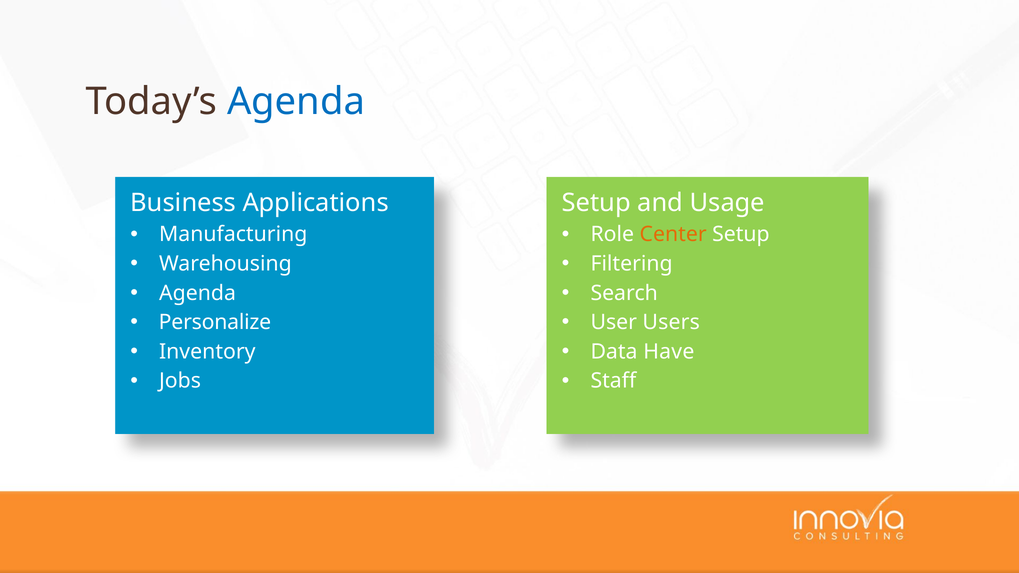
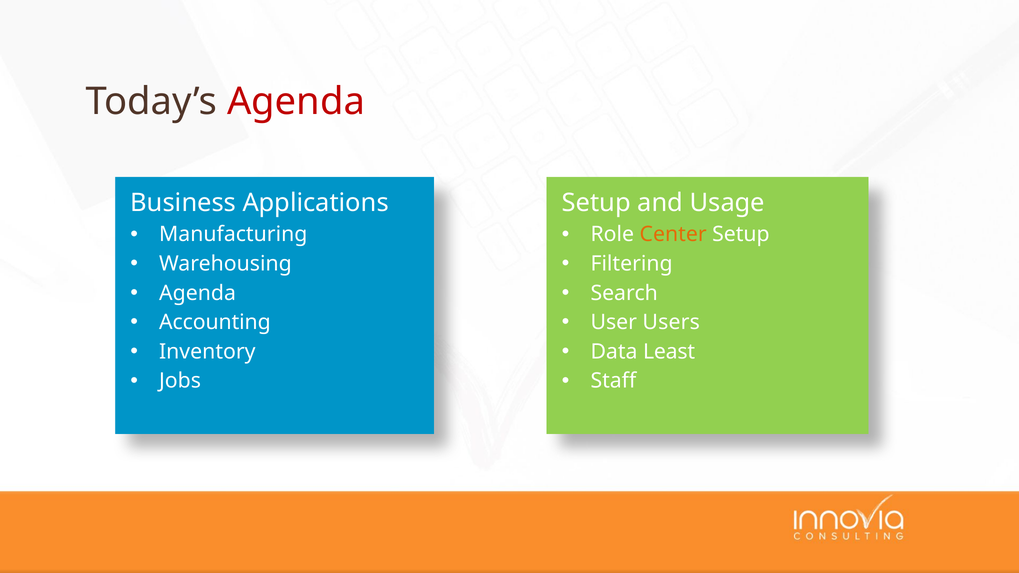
Agenda colour: blue -> red (296, 102)
Personalize: Personalize -> Accounting (215, 322)
Have: Have -> Least (669, 352)
